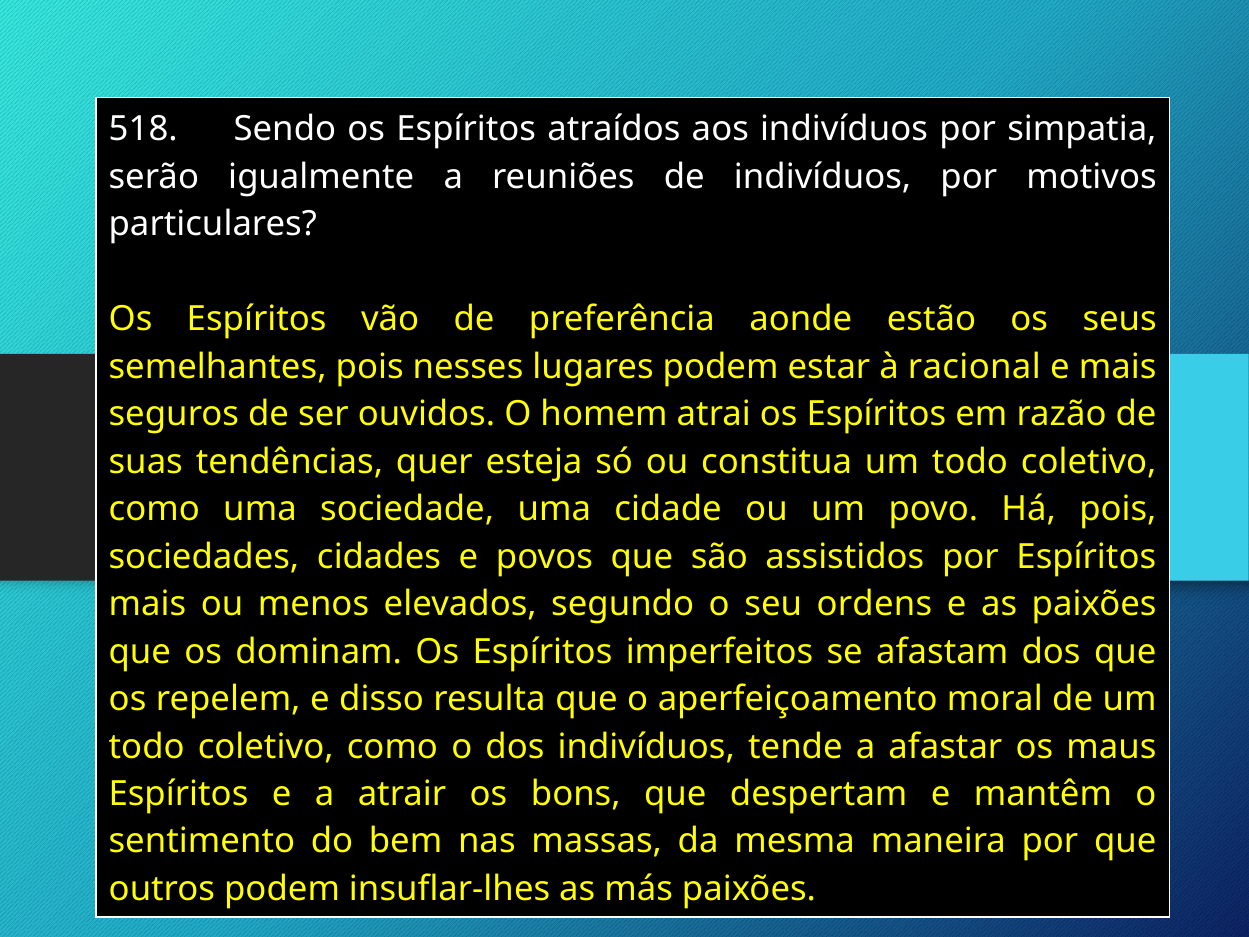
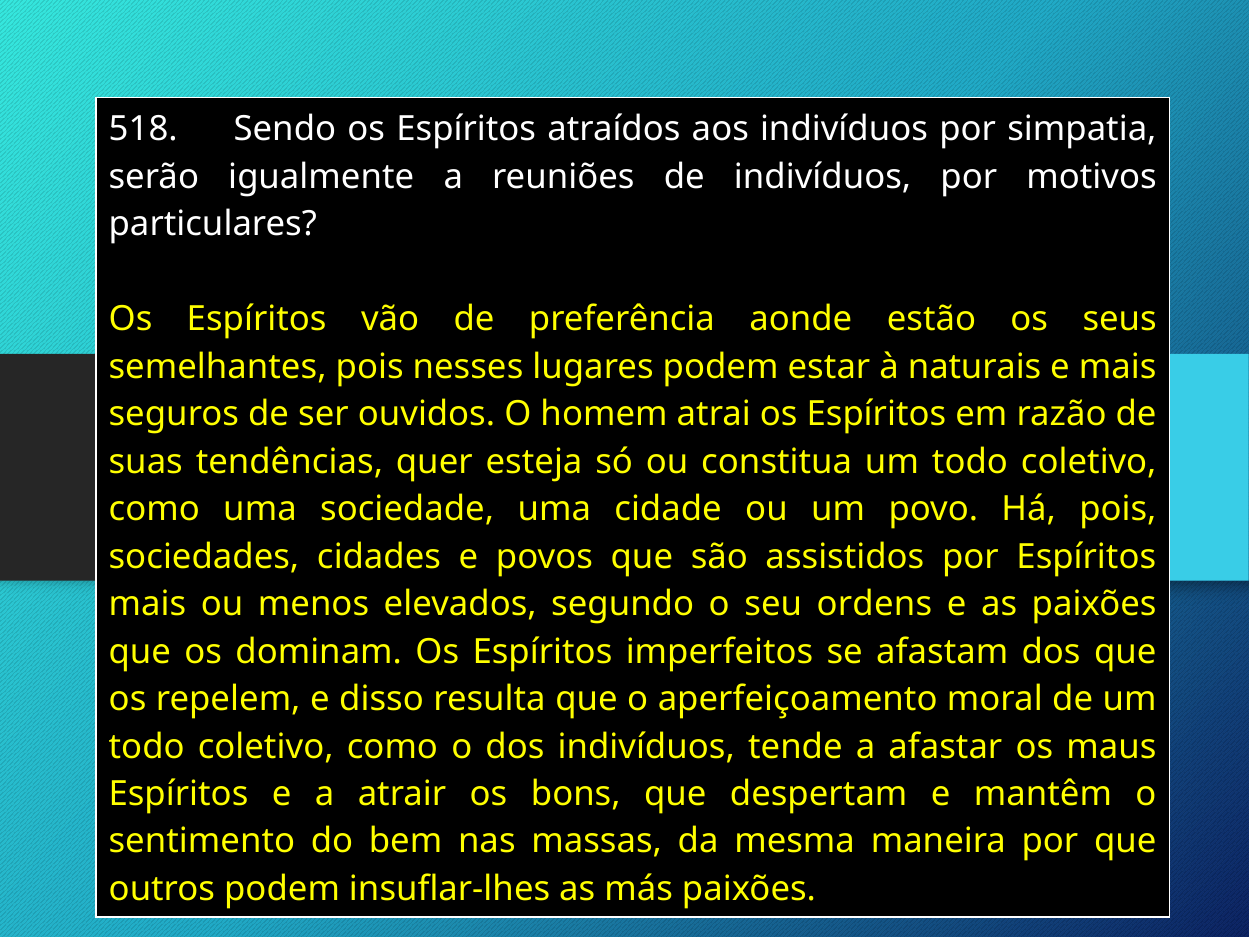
racional: racional -> naturais (975, 367)
